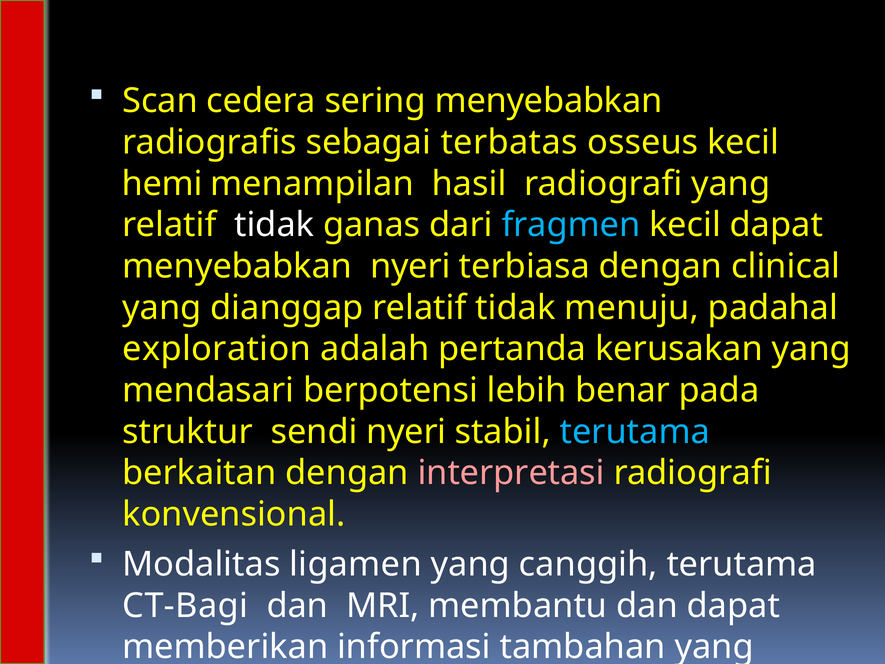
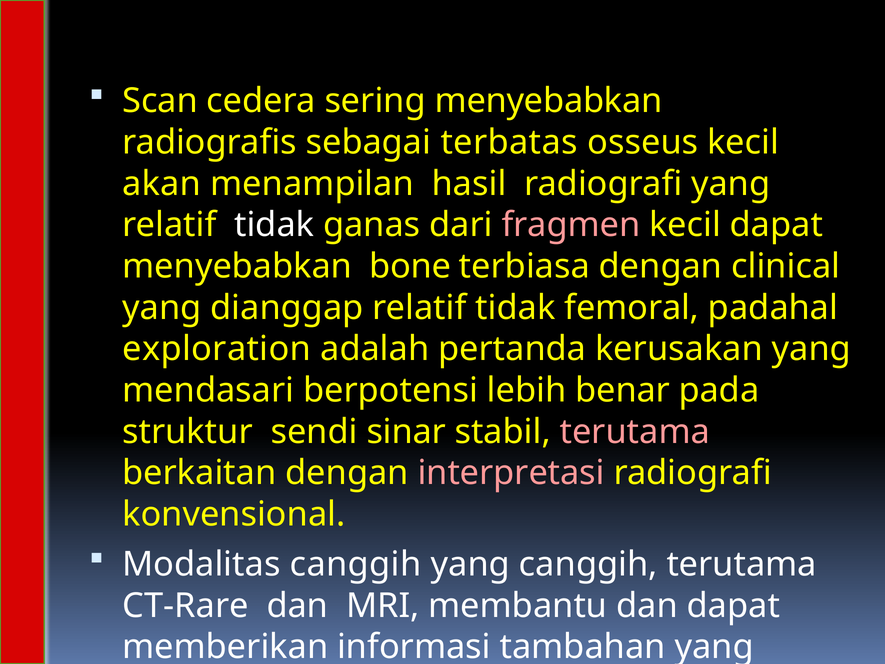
hemi: hemi -> akan (162, 184)
fragmen colour: light blue -> pink (571, 225)
menyebabkan nyeri: nyeri -> bone (410, 266)
menuju: menuju -> femoral (632, 308)
sendi nyeri: nyeri -> sinar (406, 432)
terutama colour: light blue -> pink (635, 432)
Modalitas ligamen: ligamen -> canggih (356, 564)
CT-Bagi: CT-Bagi -> CT-Rare (185, 605)
